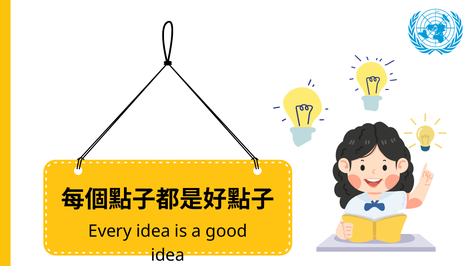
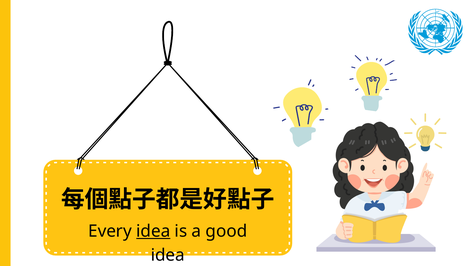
idea underline: none -> present (153, 231)
